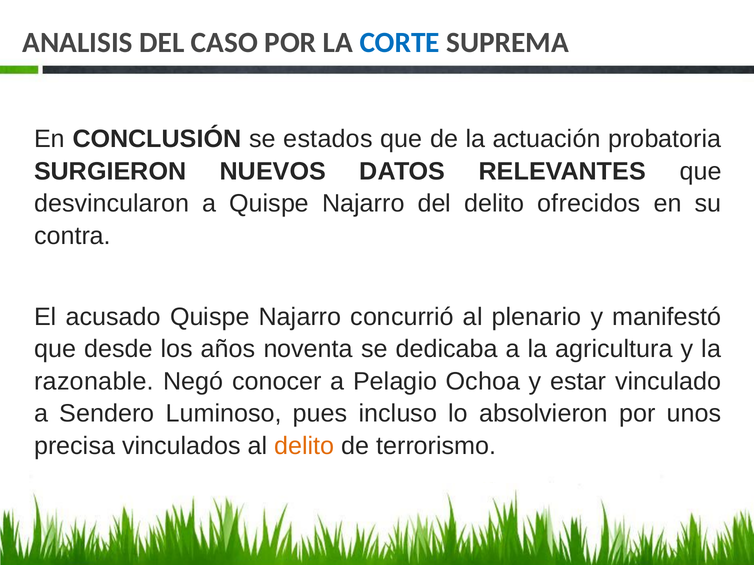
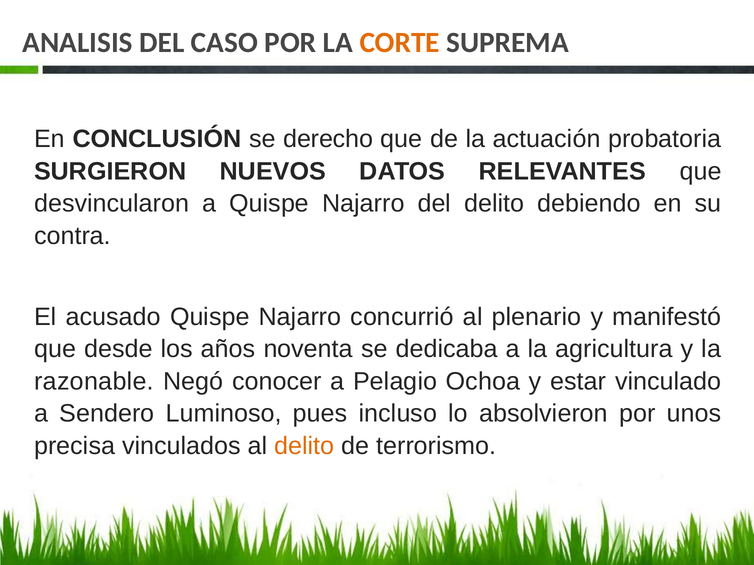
CORTE colour: blue -> orange (400, 43)
estados: estados -> derecho (328, 139)
ofrecidos: ofrecidos -> debiendo (589, 204)
